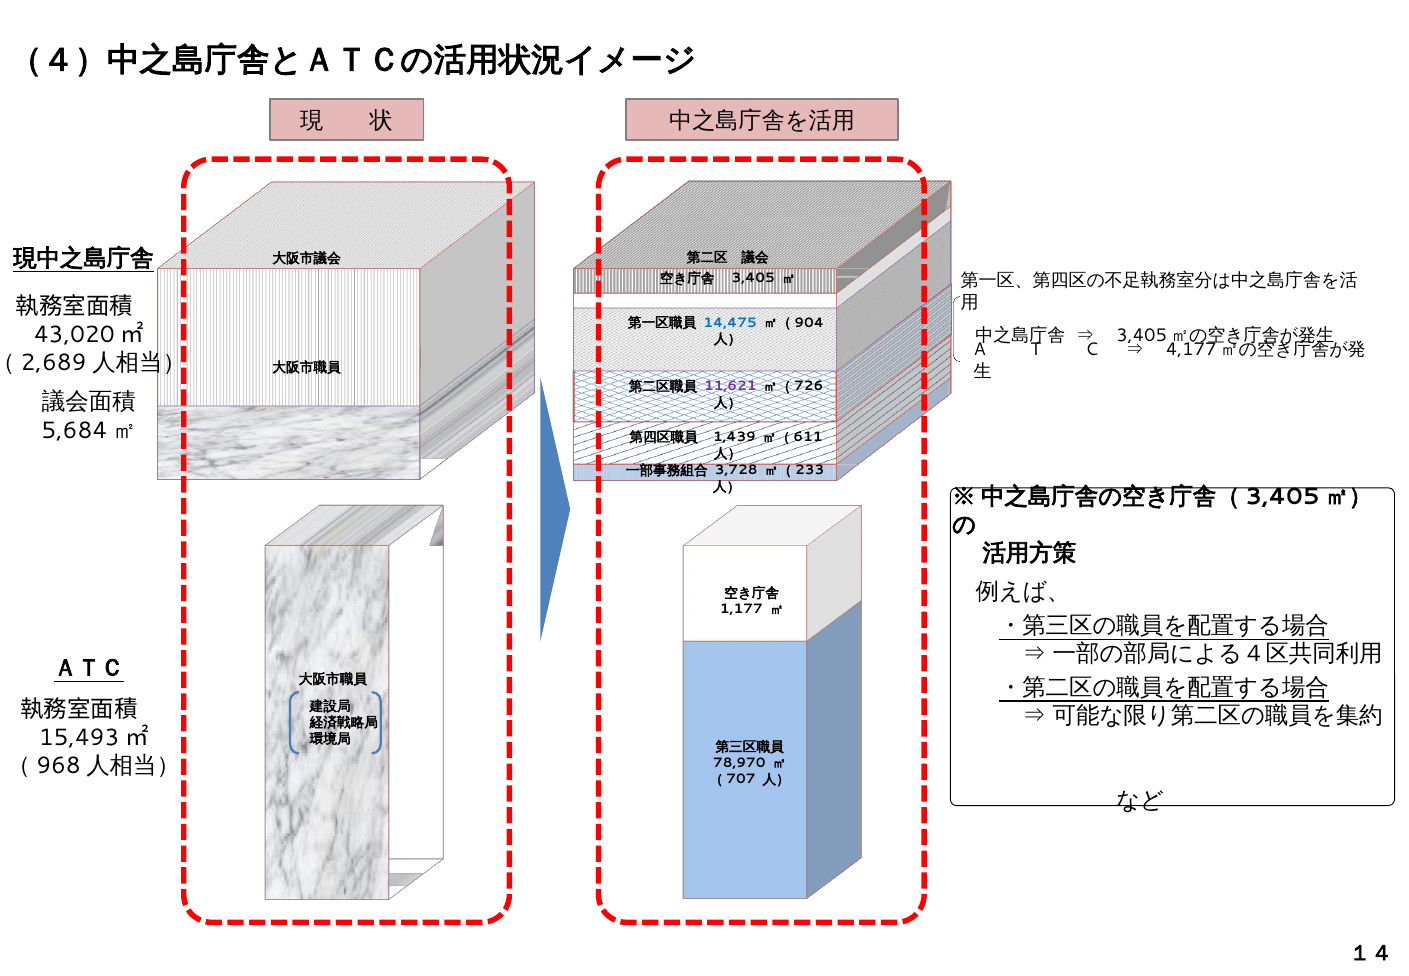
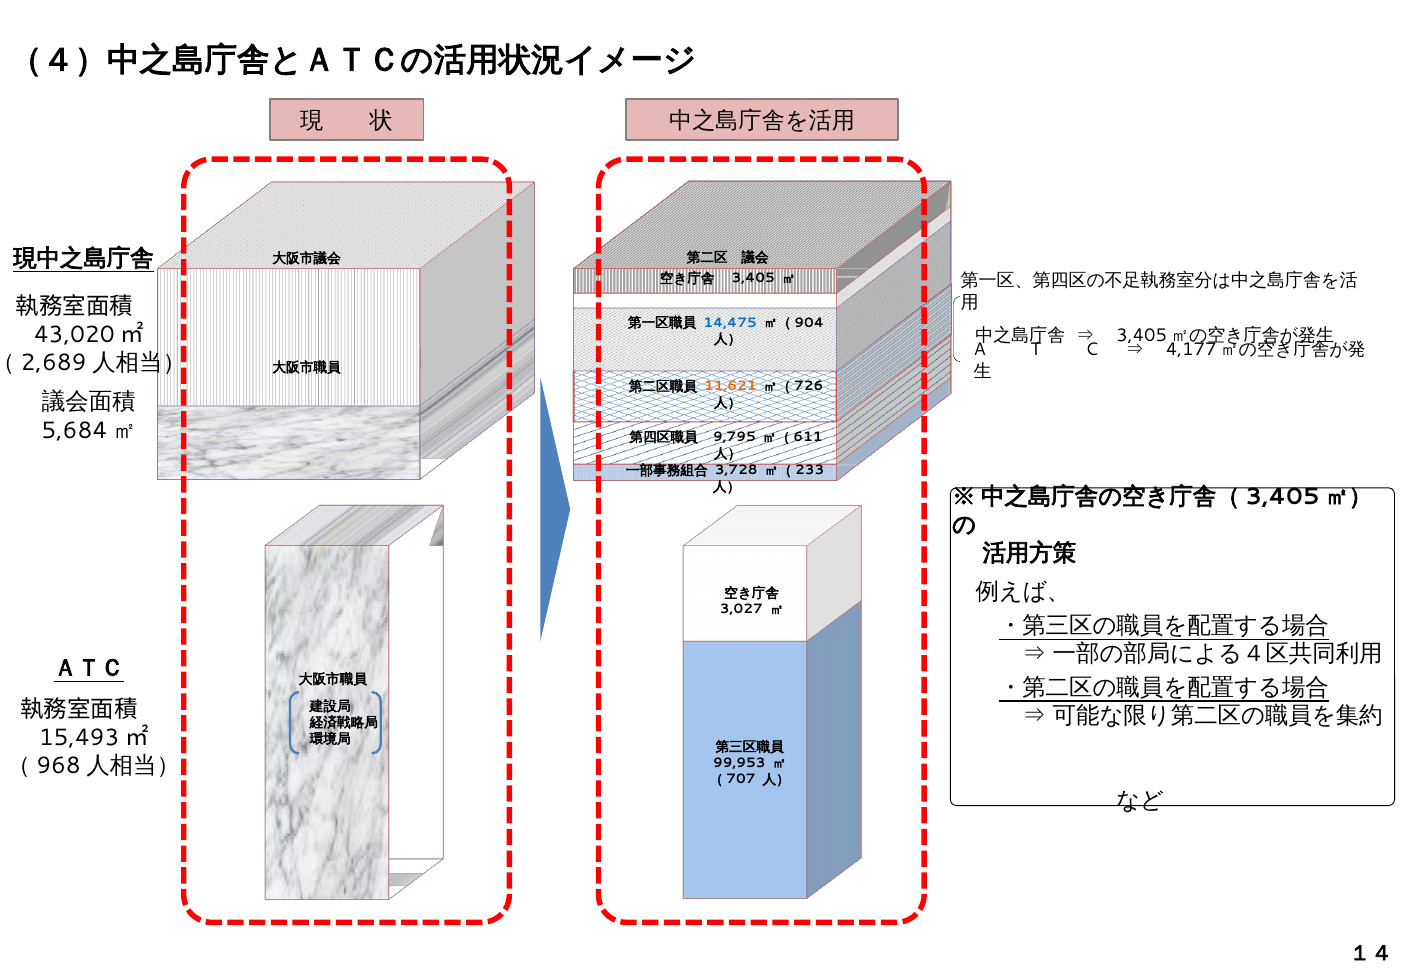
11,621 colour: purple -> orange (730, 386)
1,439: 1,439 -> 9,795 (734, 437)
1,177: 1,177 -> 3,027 (741, 609)
78,970: 78,970 -> 99,953 (739, 763)
